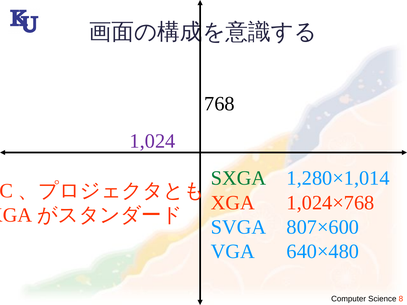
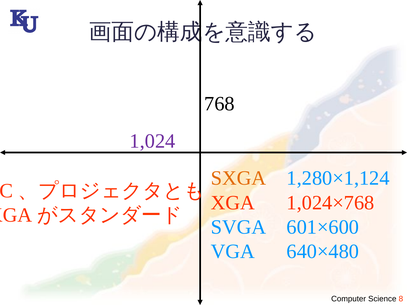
SXGA colour: green -> orange (239, 178)
1,280×1,014: 1,280×1,014 -> 1,280×1,124 (338, 178)
807×600: 807×600 -> 601×600 (323, 227)
